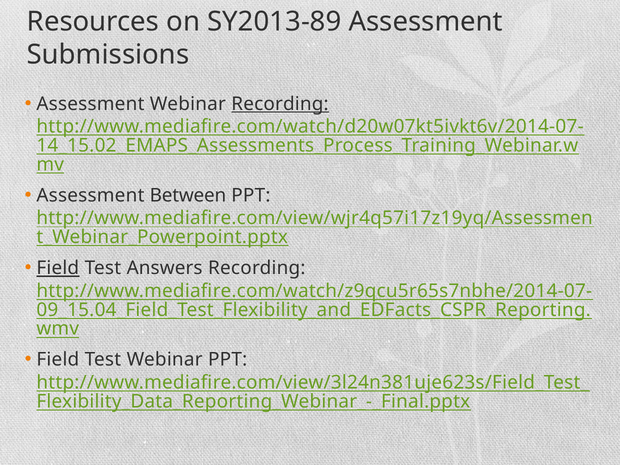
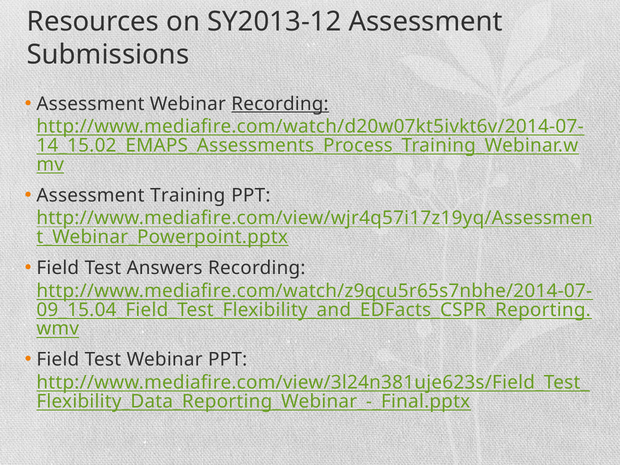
SY2013-89: SY2013-89 -> SY2013-12 (274, 22)
Between: Between -> Training (188, 195)
Field underline: present -> none (58, 268)
